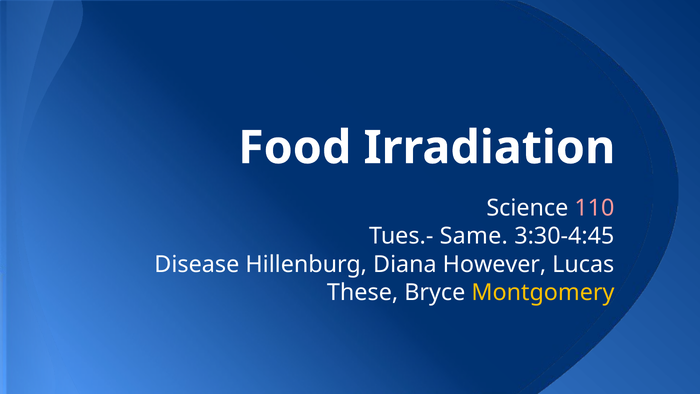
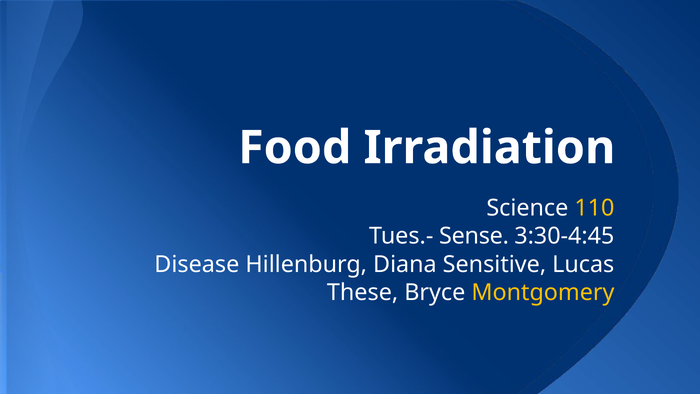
110 colour: pink -> yellow (594, 208)
Same: Same -> Sense (474, 236)
However: However -> Sensitive (494, 264)
